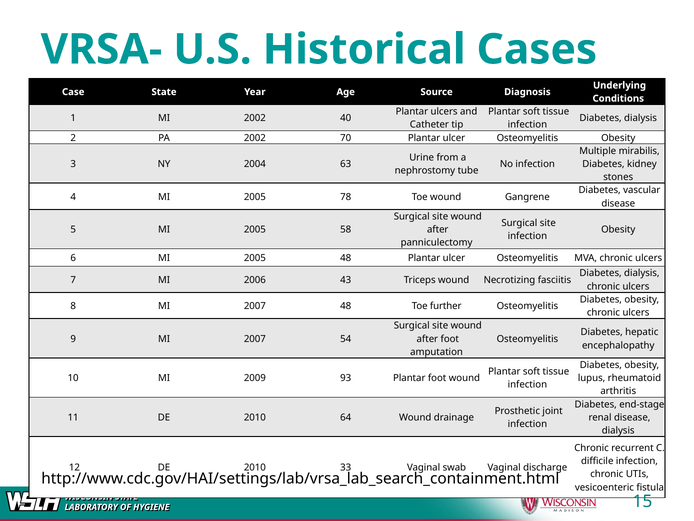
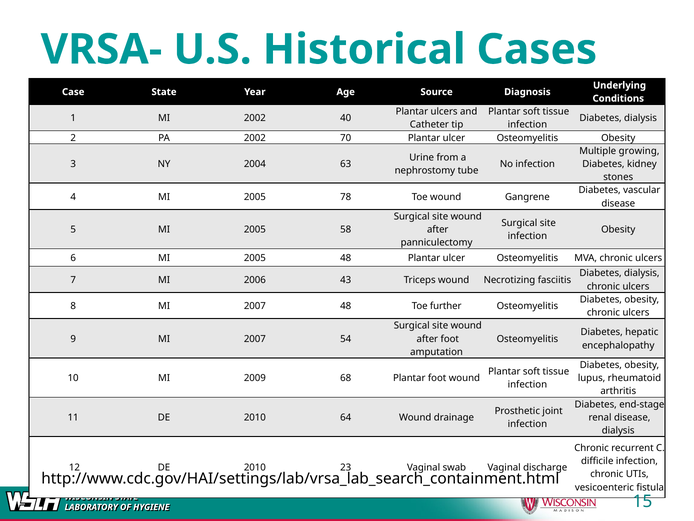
mirabilis: mirabilis -> growing (639, 151)
93: 93 -> 68 (346, 378)
33: 33 -> 23 (346, 467)
